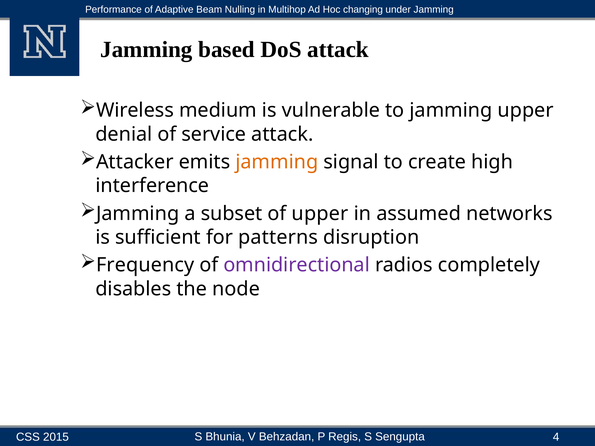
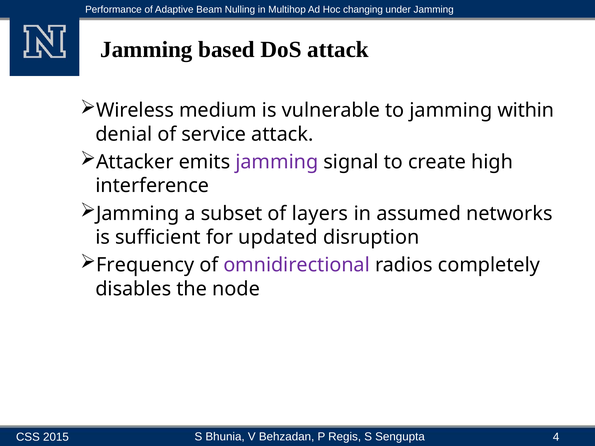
jamming upper: upper -> within (526, 110)
jamming colour: orange -> purple (277, 162)
of upper: upper -> layers (320, 214)
patterns: patterns -> updated (278, 237)
